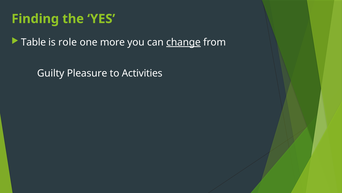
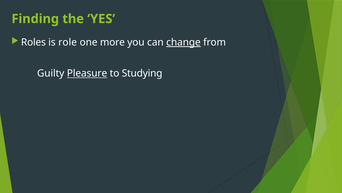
Table: Table -> Roles (33, 42)
Pleasure underline: none -> present (87, 73)
Activities: Activities -> Studying (142, 73)
